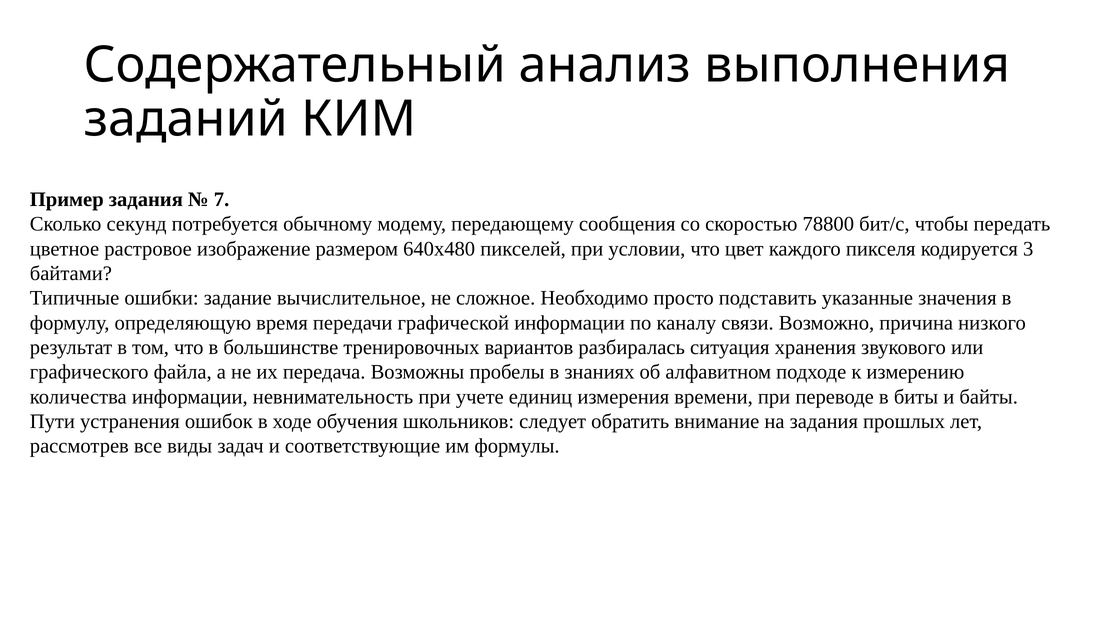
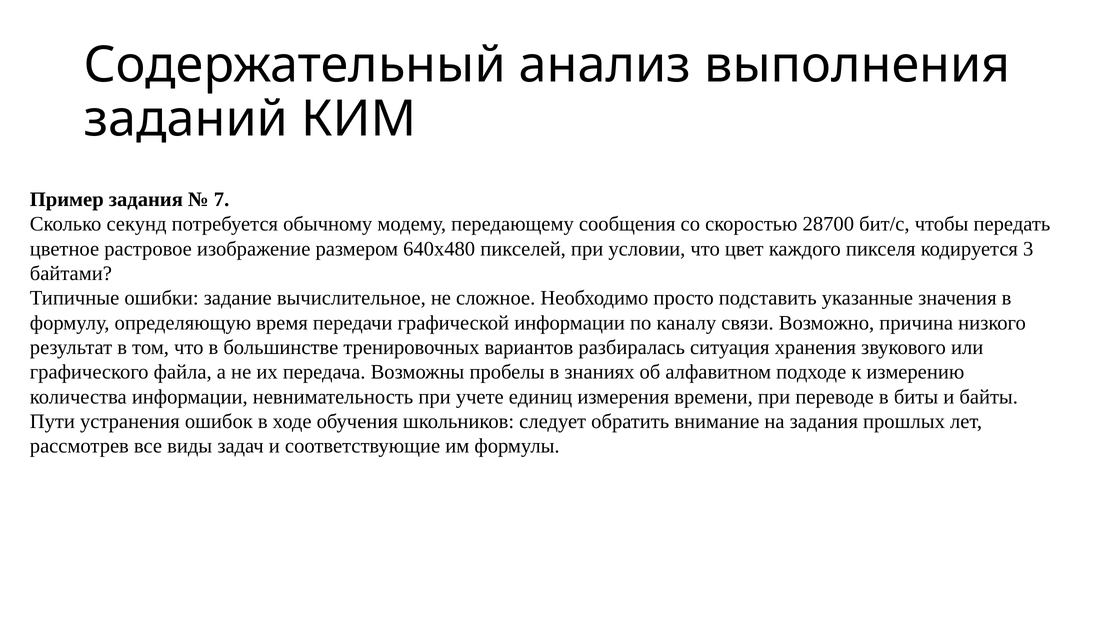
78800: 78800 -> 28700 (828, 224)
